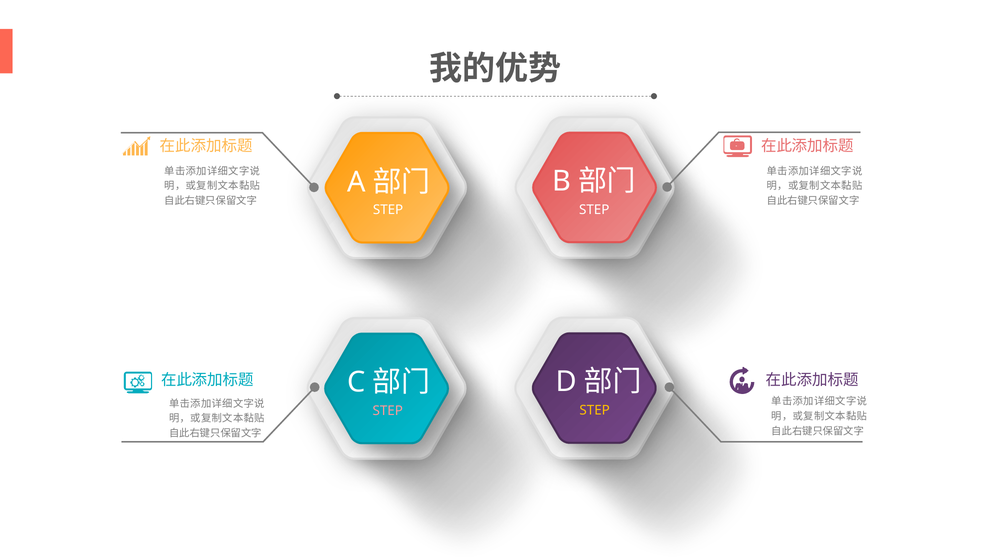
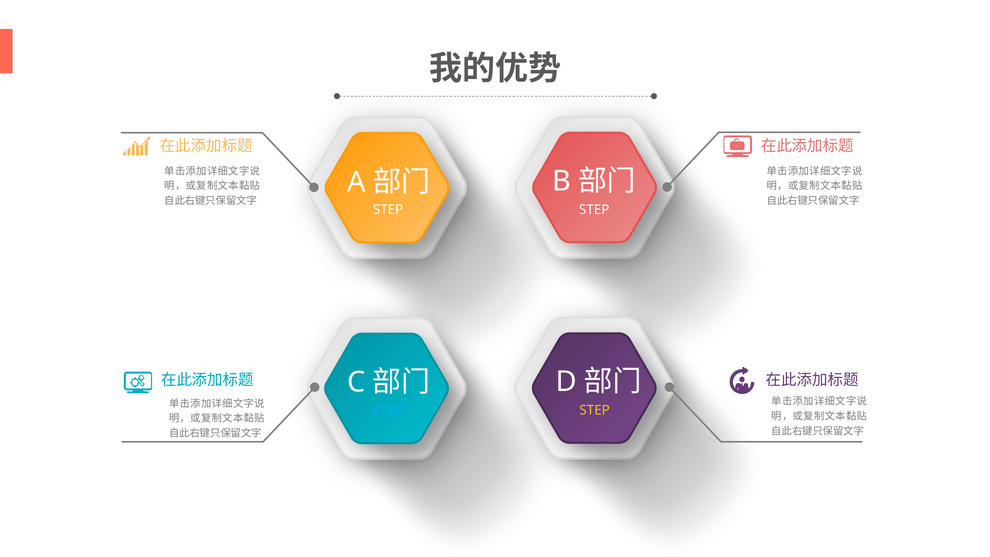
STEP colour: pink -> light blue (388, 411)
